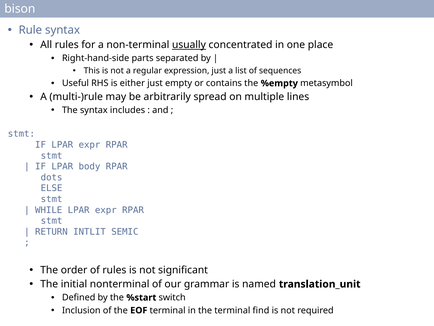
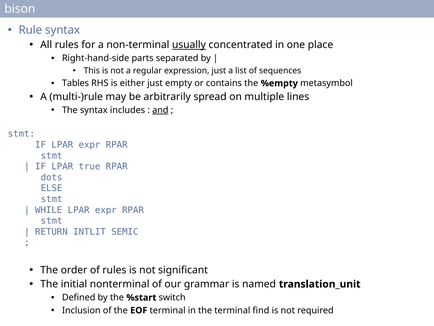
Useful: Useful -> Tables (75, 83)
and underline: none -> present (160, 110)
body: body -> true (89, 166)
